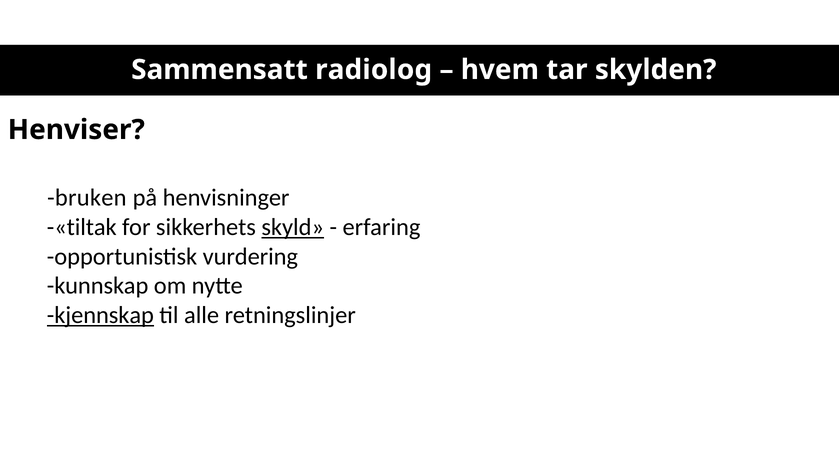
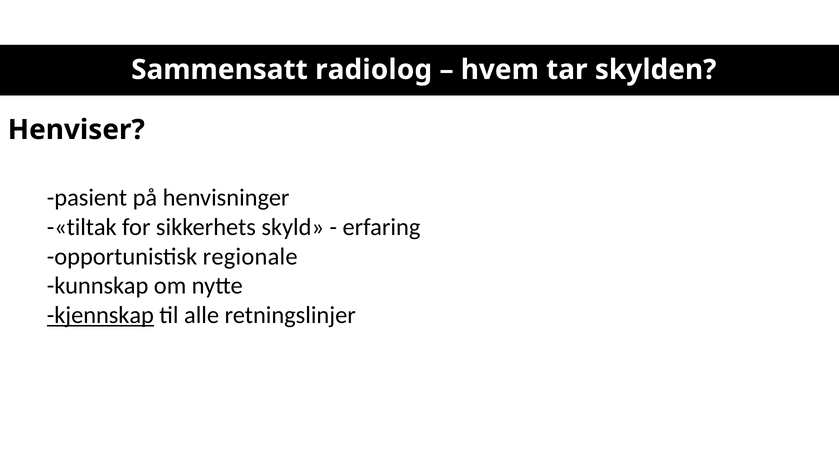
bruken: bruken -> pasient (87, 198)
skyld underline: present -> none (293, 227)
vurdering: vurdering -> regionale (250, 256)
